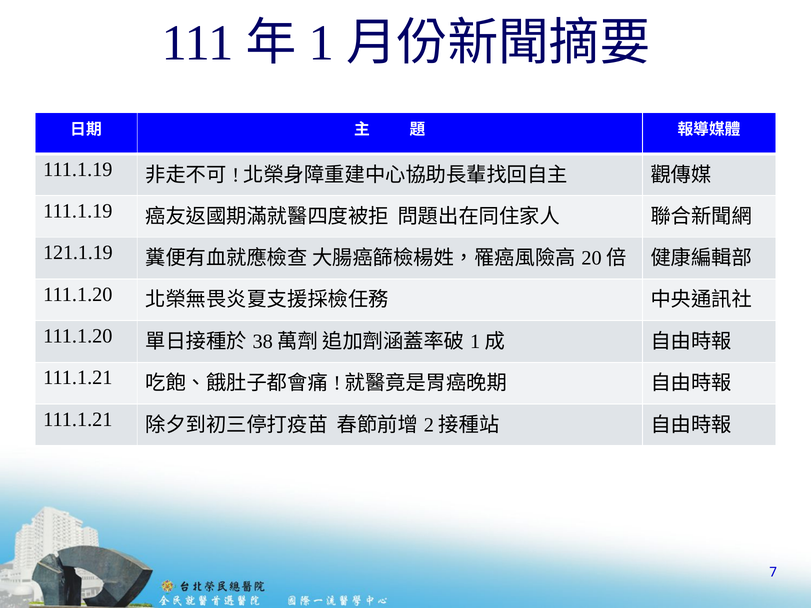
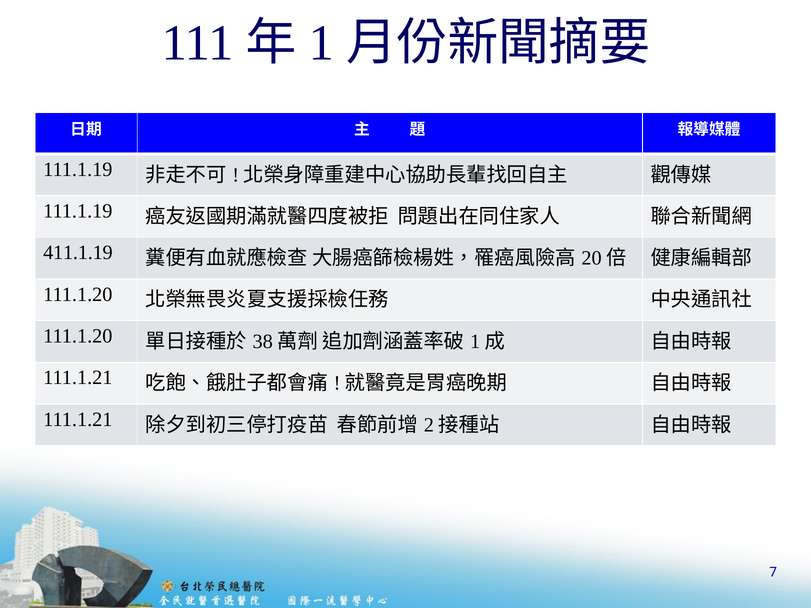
121.1.19: 121.1.19 -> 411.1.19 (78, 253)
